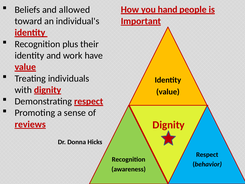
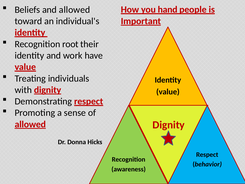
plus: plus -> root (70, 44)
reviews: reviews -> allowed (30, 124)
